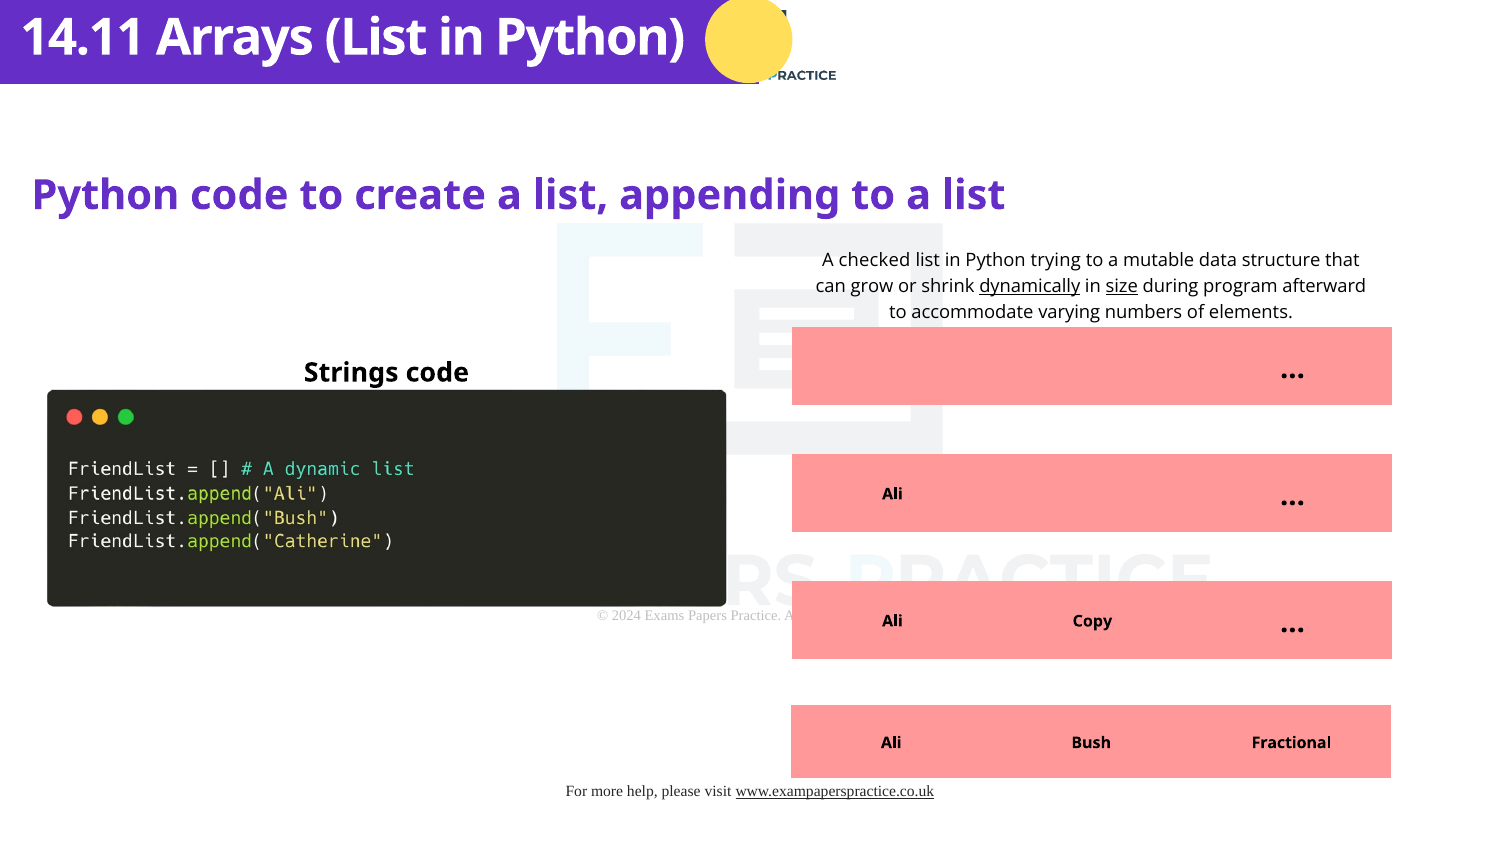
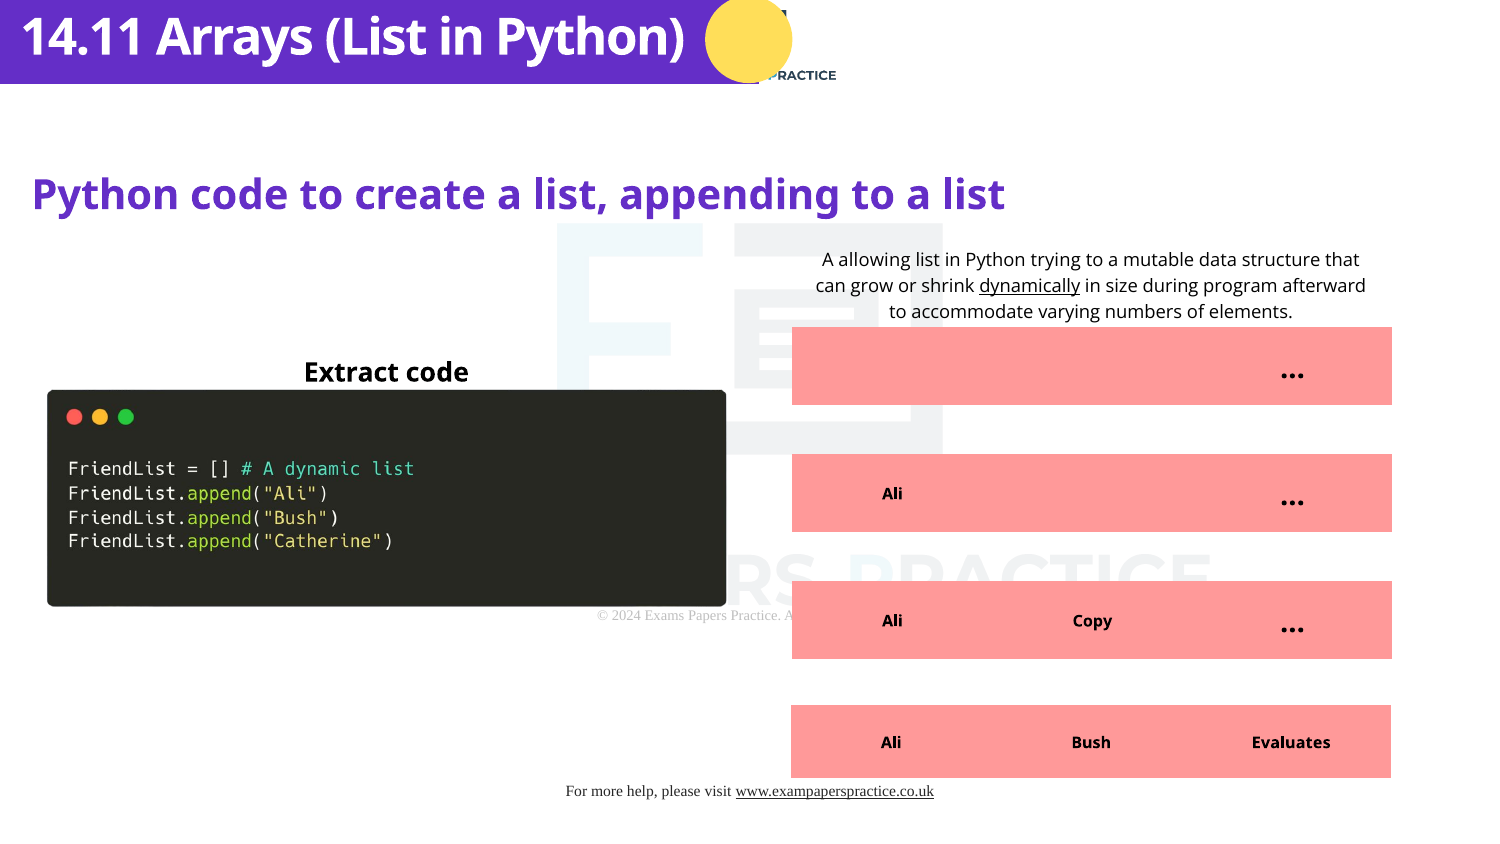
checked: checked -> allowing (874, 261)
size underline: present -> none (1122, 286)
Strings: Strings -> Extract (351, 373)
Fractional: Fractional -> Evaluates (1291, 743)
